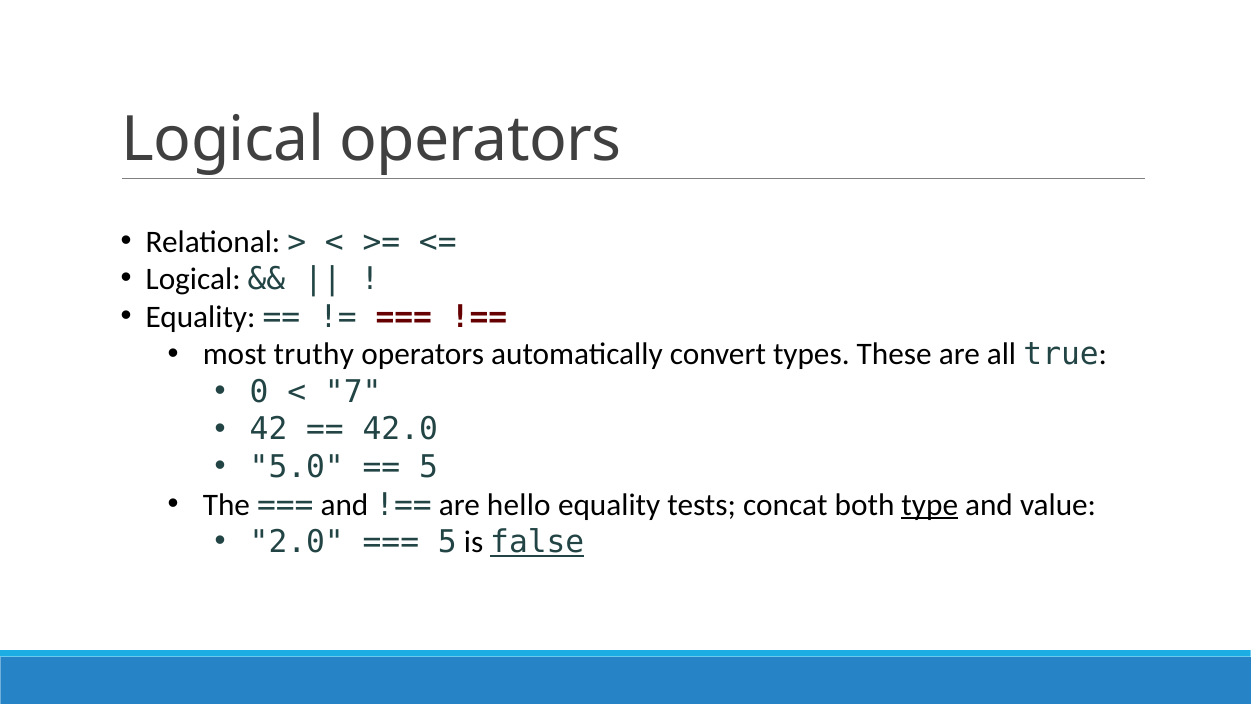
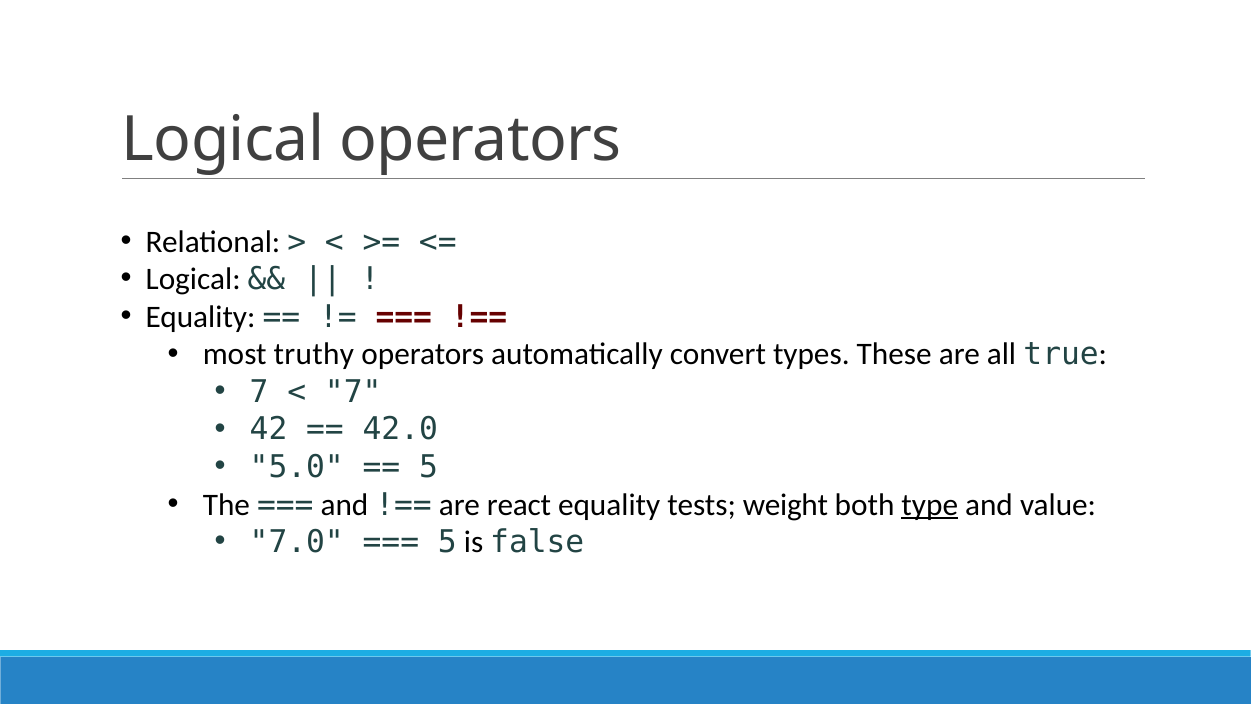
0: 0 -> 7 (259, 392)
hello: hello -> react (519, 504)
concat: concat -> weight (785, 504)
2.0: 2.0 -> 7.0 (297, 542)
false underline: present -> none (537, 542)
